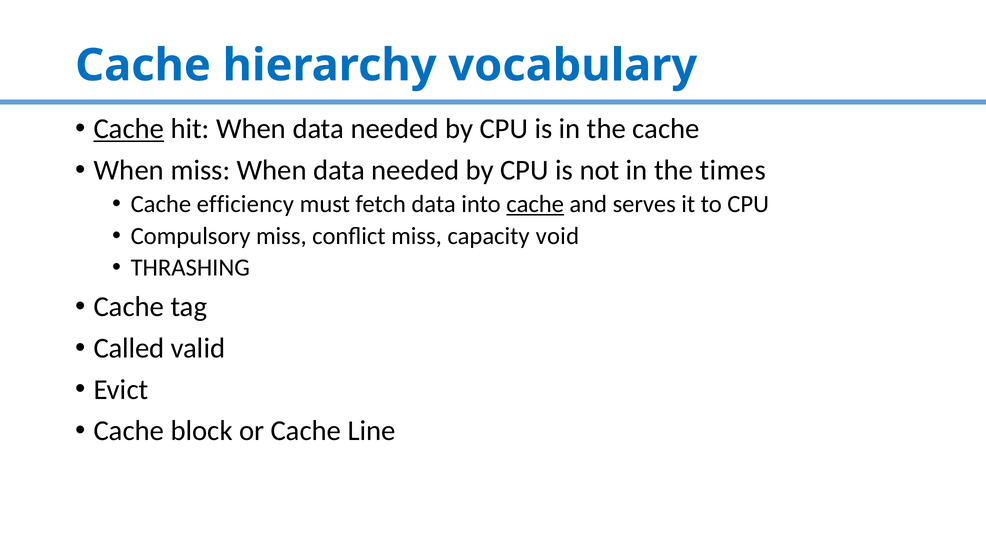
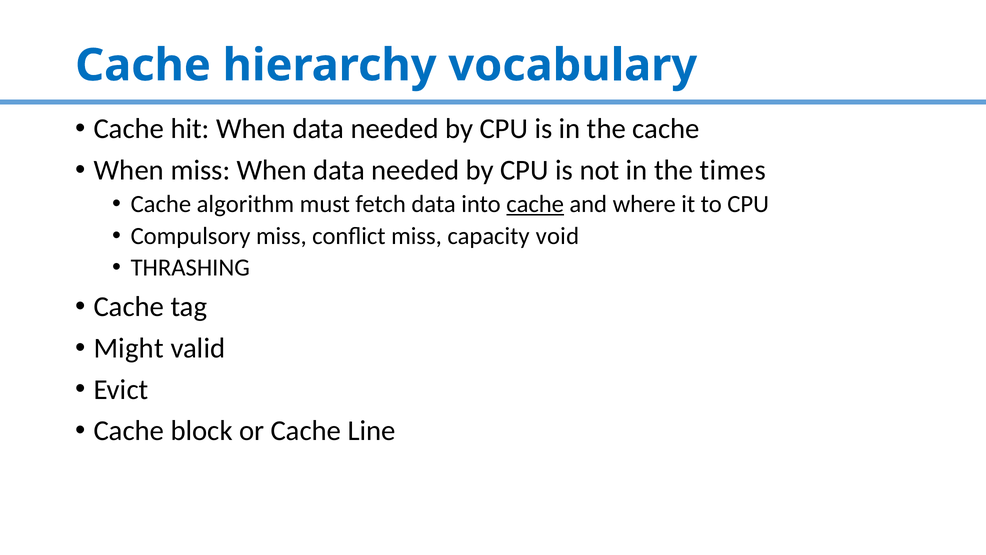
Cache underline: present -> none (129, 129)
efficiency: efficiency -> algorithm (245, 204)
serves: serves -> where (644, 204)
Called: Called -> Might (129, 348)
